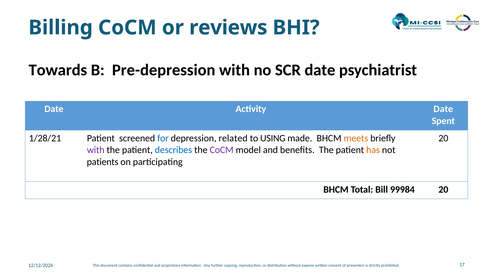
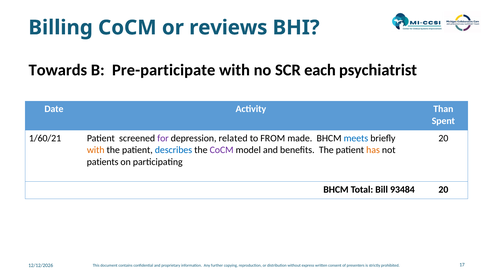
Pre-depression: Pre-depression -> Pre-participate (164, 70)
SCR date: date -> each (320, 70)
Activity Date: Date -> Than (443, 109)
1/28/21: 1/28/21 -> 1/60/21 (45, 138)
for colour: blue -> purple (163, 138)
USING: USING -> FROM (273, 138)
meets colour: orange -> blue (356, 138)
with colour: purple -> orange (96, 150)
99984: 99984 -> 93484 (402, 189)
